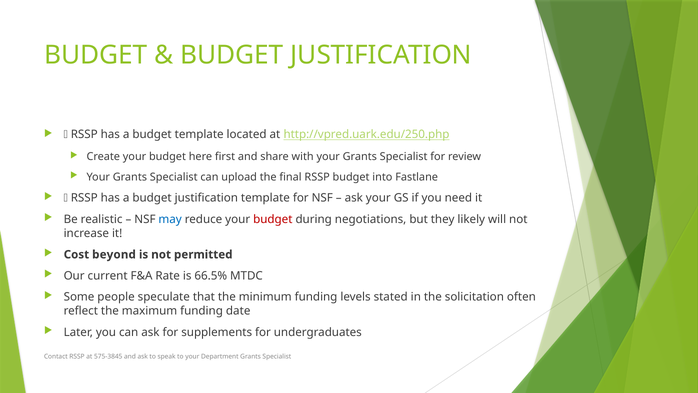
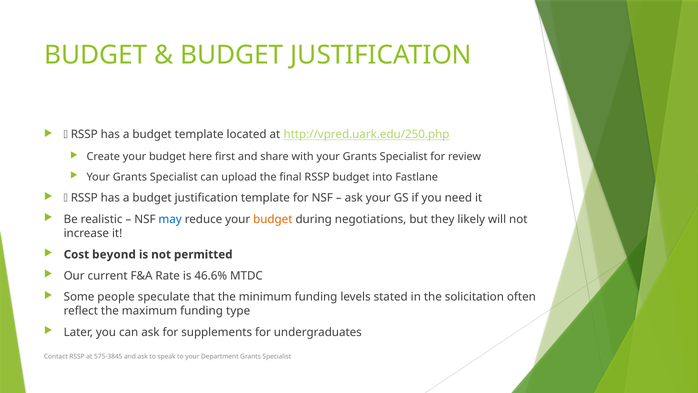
budget colour: red -> orange (273, 219)
66.5%: 66.5% -> 46.6% (211, 276)
date: date -> type (238, 311)
